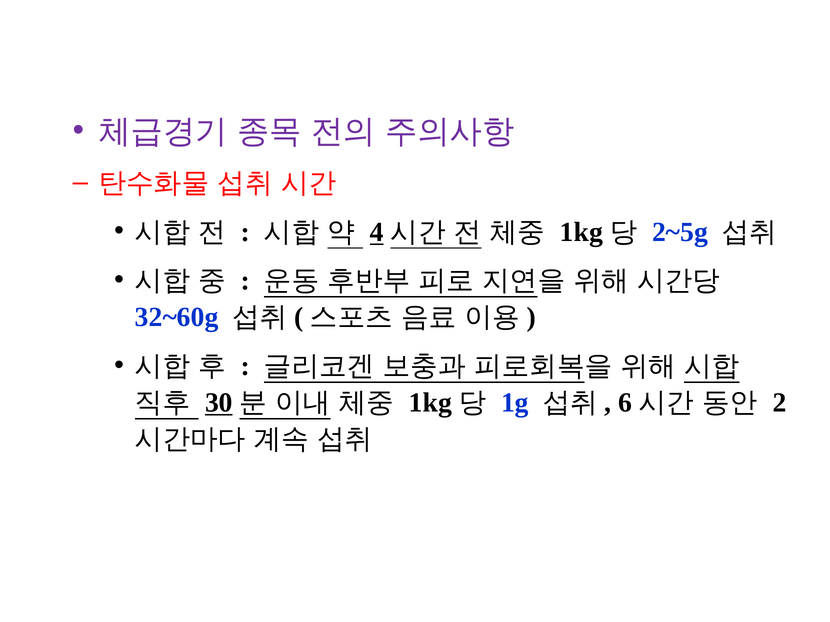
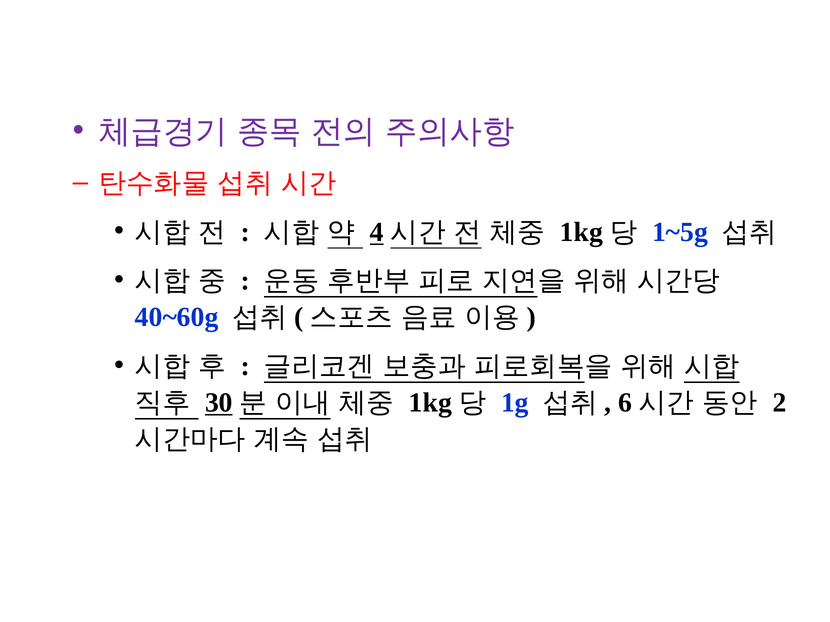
2~5g: 2~5g -> 1~5g (680, 232)
32~60g: 32~60g -> 40~60g (177, 318)
